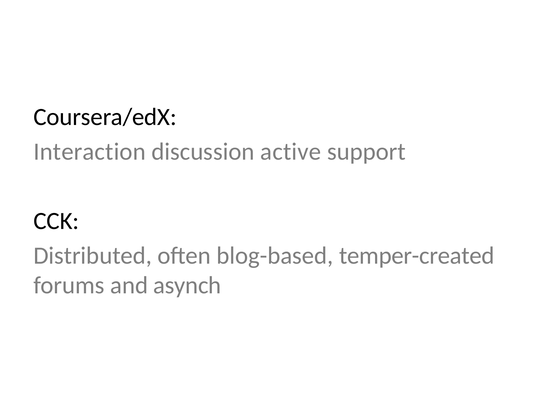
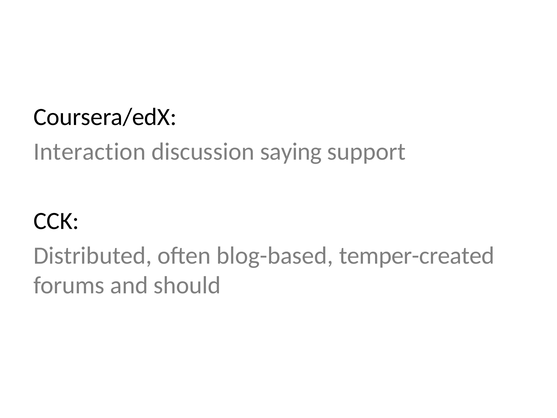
active: active -> saying (291, 152)
asynch: asynch -> should (187, 285)
